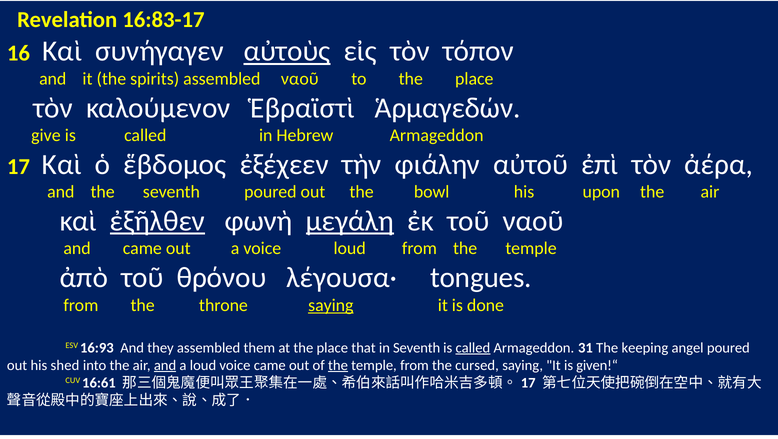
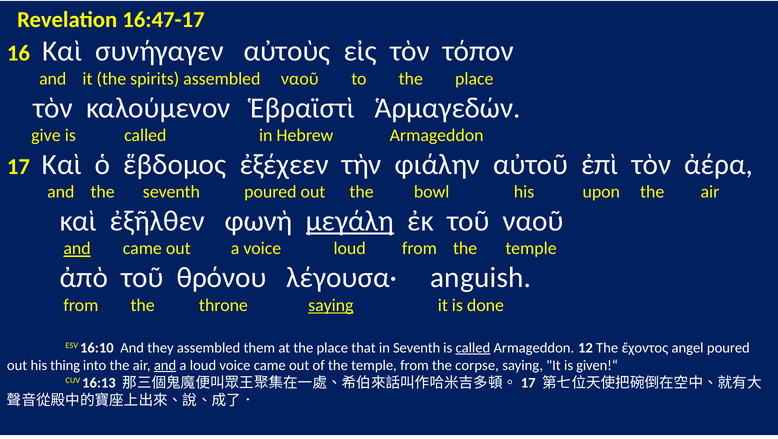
16:83-17: 16:83-17 -> 16:47-17 (163, 20)
αὐτοὺς underline: present -> none (287, 51)
ἐξῆλθεν underline: present -> none (157, 221)
and underline: none -> present (77, 248)
tongues: tongues -> anguish (481, 277)
16:93: 16:93 -> 16:10 (97, 348)
31: 31 -> 12 (585, 348)
keeping: keeping -> ἔχοντος (645, 348)
shed: shed -> thing (65, 365)
the underline: present -> none (338, 365)
cursed: cursed -> corpse (477, 365)
16:61: 16:61 -> 16:13 (99, 383)
